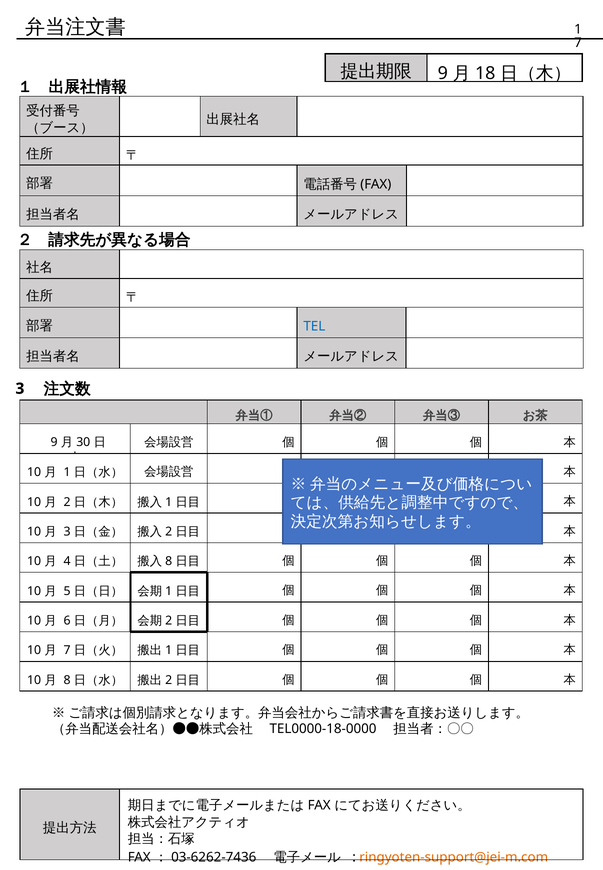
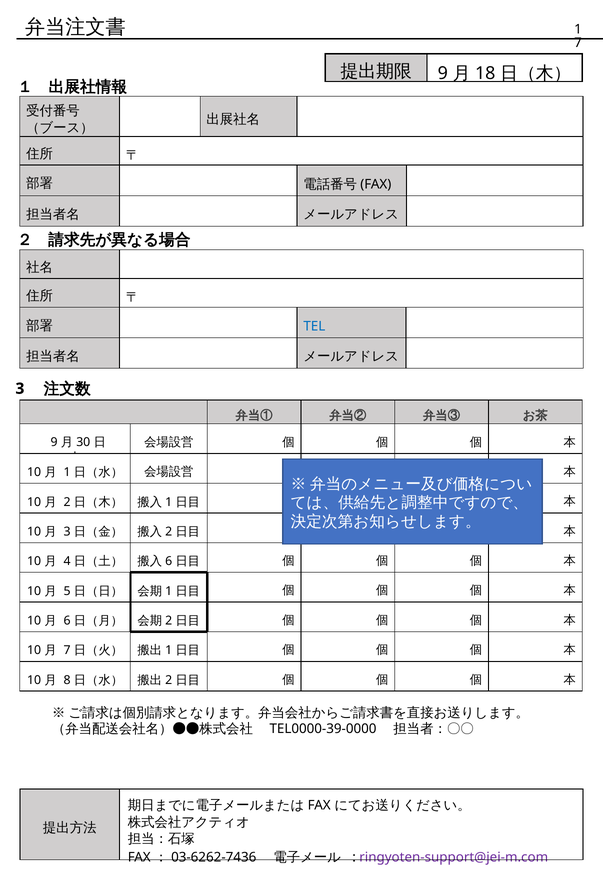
8: 8 -> 6 (169, 562)
TEL0000-18-0000: TEL0000-18-0000 -> TEL0000-39-0000 (323, 730)
ringyoten-support@jei-m.com colour: orange -> purple (454, 858)
